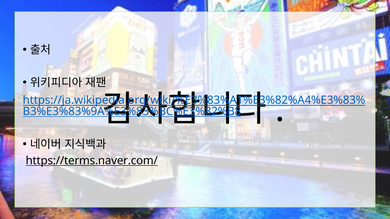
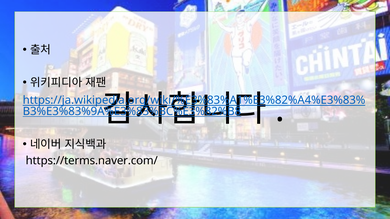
https://terms.naver.com/ underline: present -> none (92, 161)
